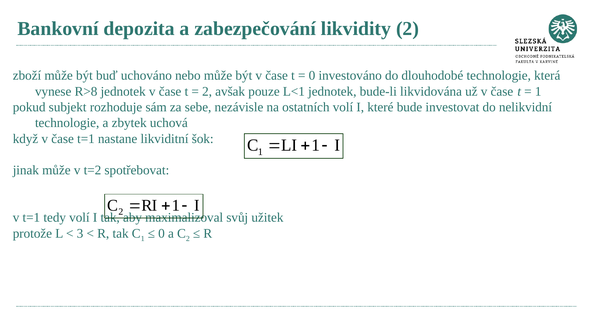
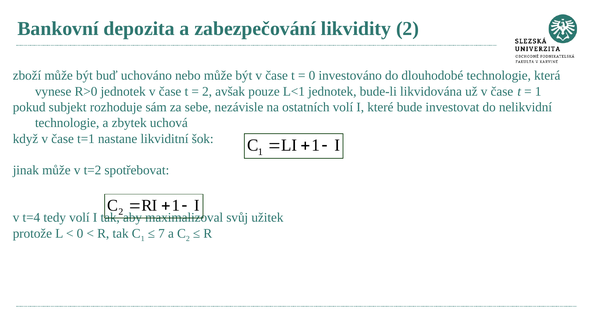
R>8: R>8 -> R>0 (86, 91)
v t=1: t=1 -> t=4 (31, 218)
3: 3 -> 0 (80, 233)
0: 0 -> 7 (161, 233)
